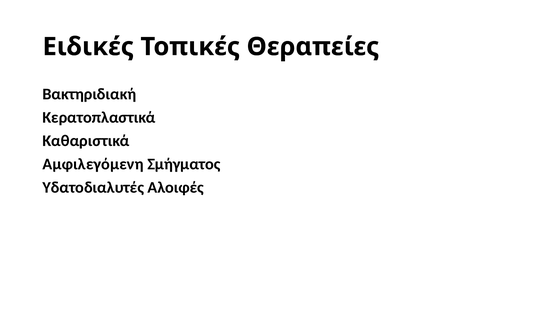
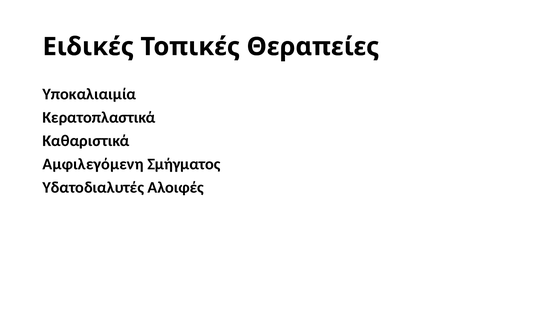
Βακτηριδιακή: Βακτηριδιακή -> Υποκαλιαιμία (89, 94)
